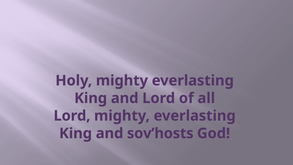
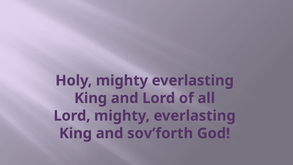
sov’hosts: sov’hosts -> sov’forth (160, 133)
